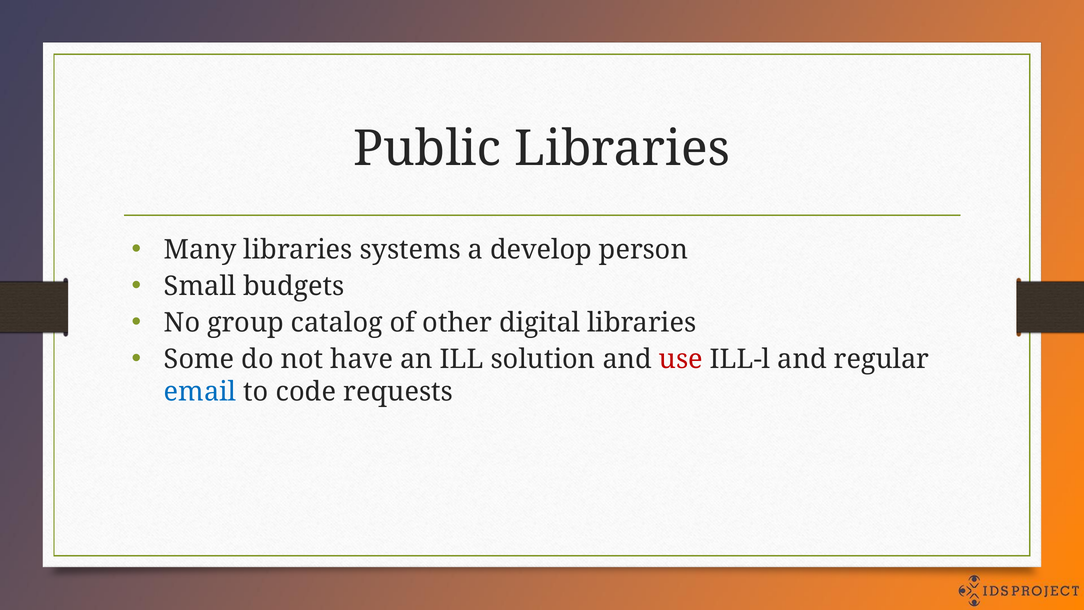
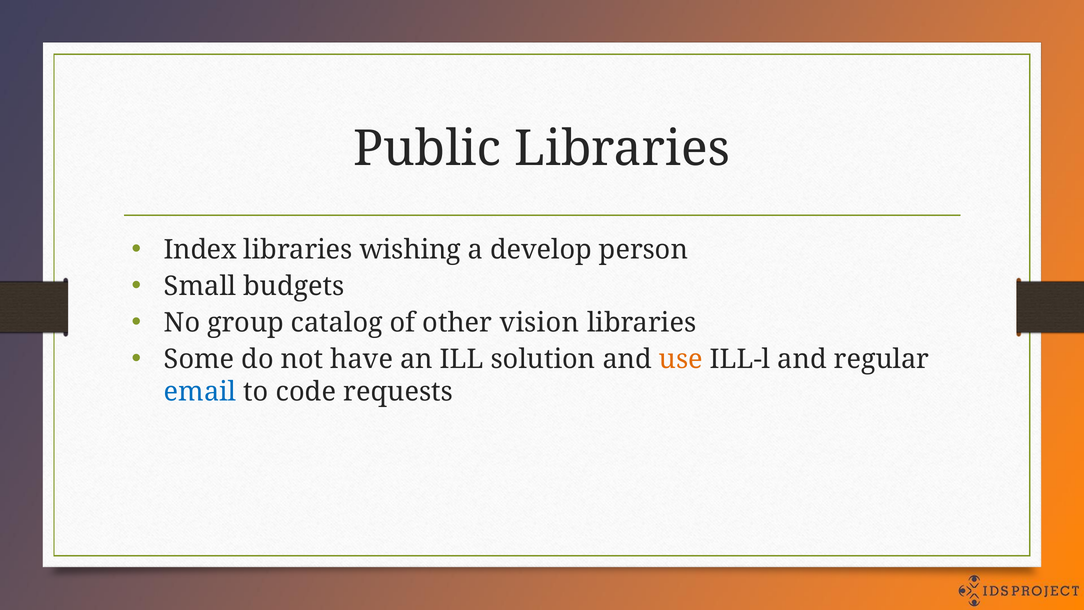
Many: Many -> Index (200, 250)
systems: systems -> wishing (410, 250)
digital: digital -> vision (539, 323)
use colour: red -> orange (681, 359)
